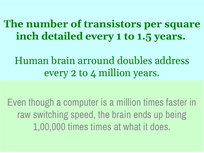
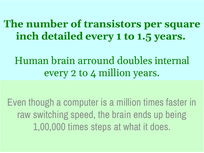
address: address -> internal (172, 61)
times times: times -> steps (101, 127)
